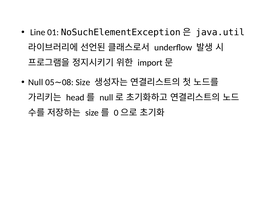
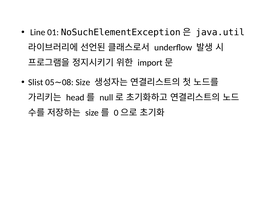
Null: Null -> Slist (36, 82)
